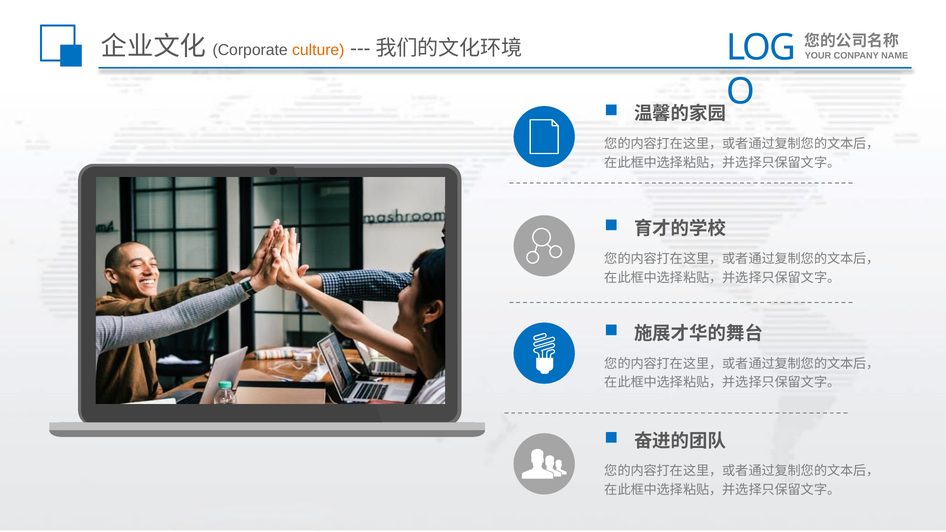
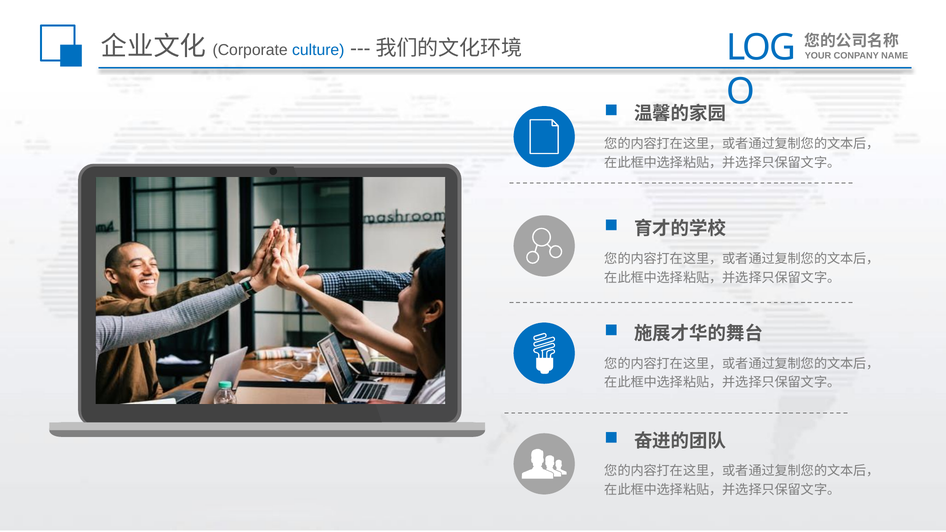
culture colour: orange -> blue (318, 50)
